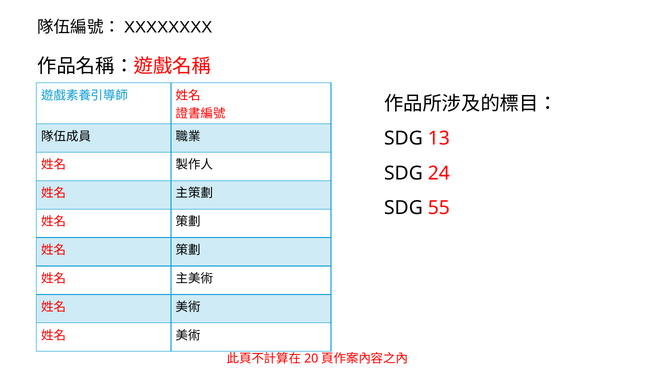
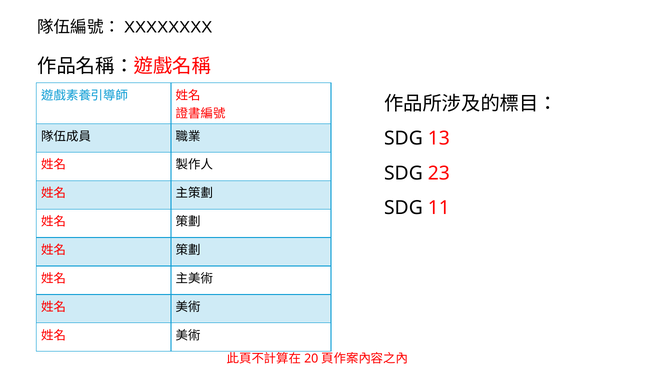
24: 24 -> 23 (439, 174)
55: 55 -> 11 (439, 208)
